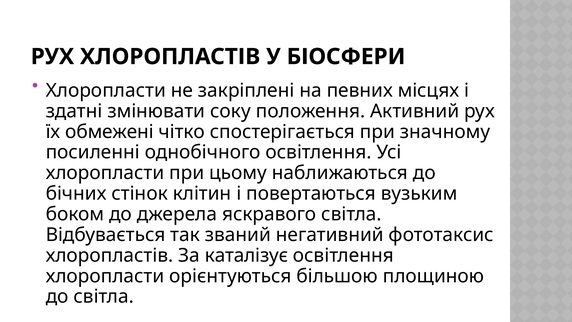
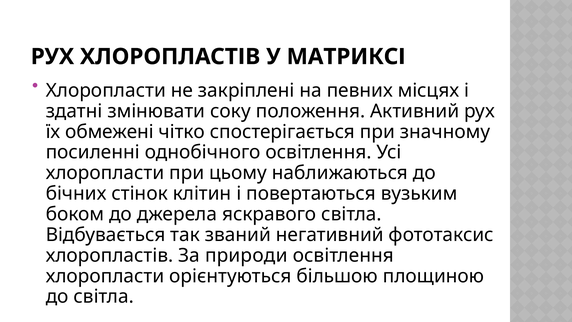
БІОСФЕРИ: БІОСФЕРИ -> МАТРИКСІ (346, 57)
каталізує: каталізує -> природи (246, 255)
